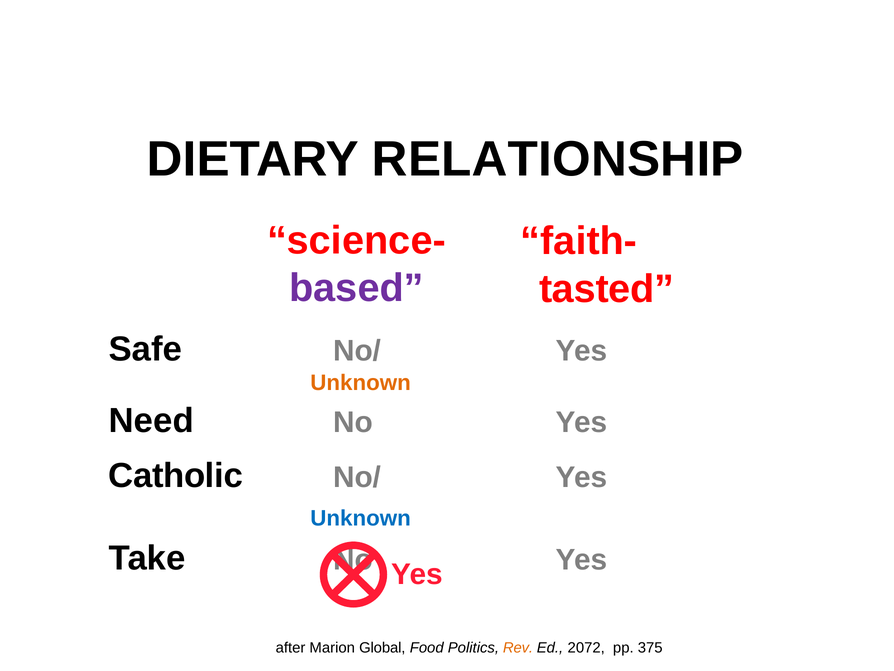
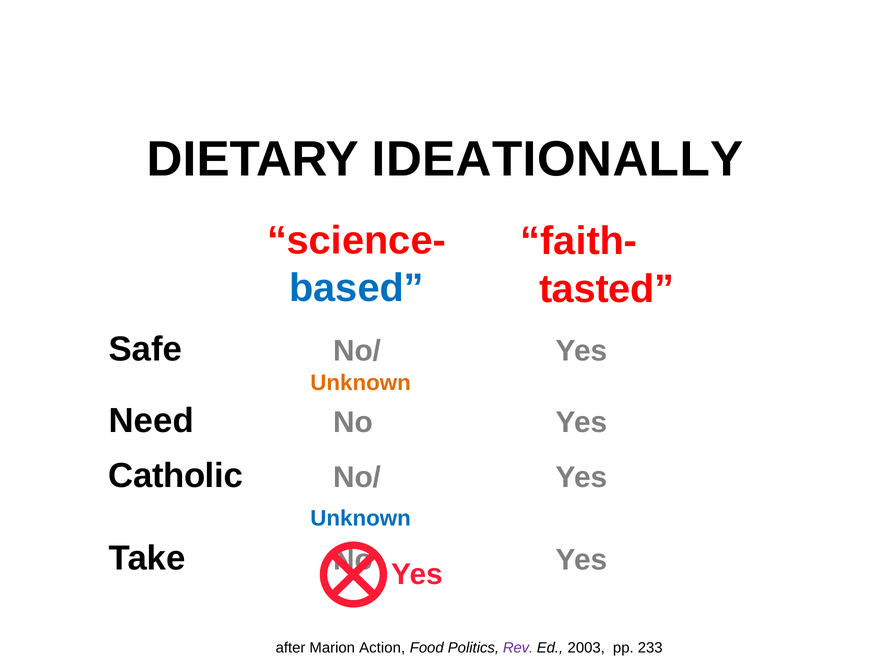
RELATIONSHIP: RELATIONSHIP -> IDEATIONALLY (558, 159)
based colour: purple -> blue (356, 288)
Global: Global -> Action (382, 647)
Rev colour: orange -> purple (518, 647)
2072: 2072 -> 2003 (586, 647)
375: 375 -> 233 (650, 647)
